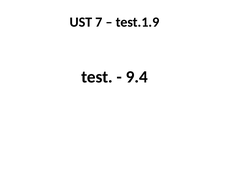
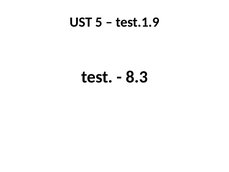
7: 7 -> 5 (99, 22)
9.4: 9.4 -> 8.3 (137, 77)
